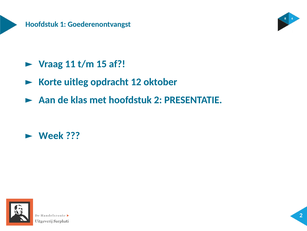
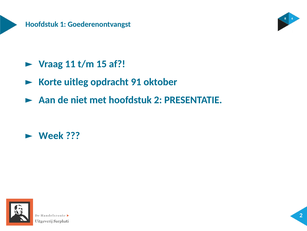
12: 12 -> 91 (136, 82)
klas: klas -> niet (79, 100)
